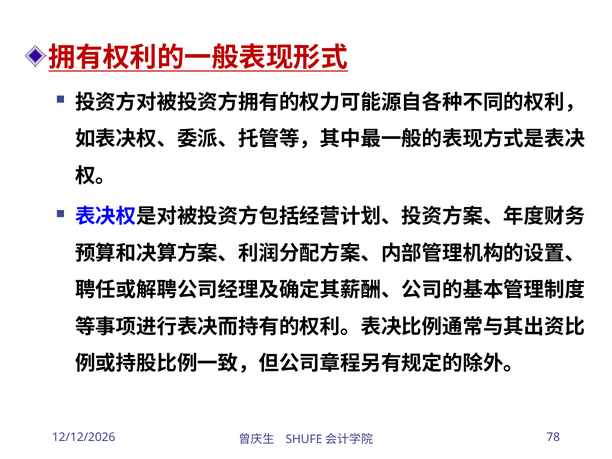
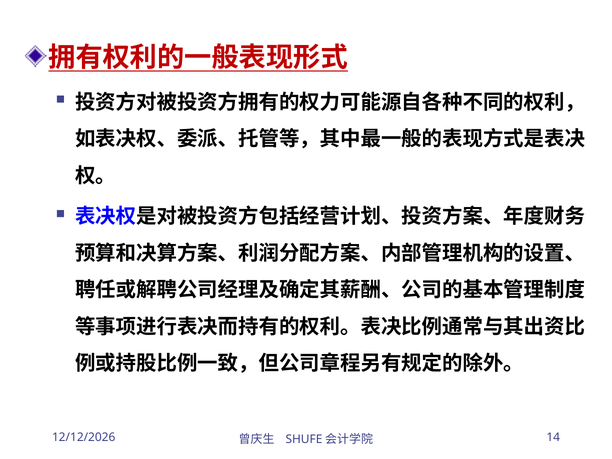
78: 78 -> 14 (553, 437)
